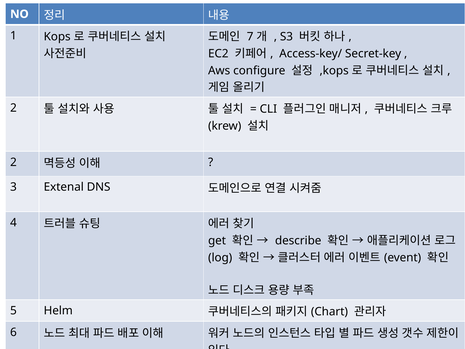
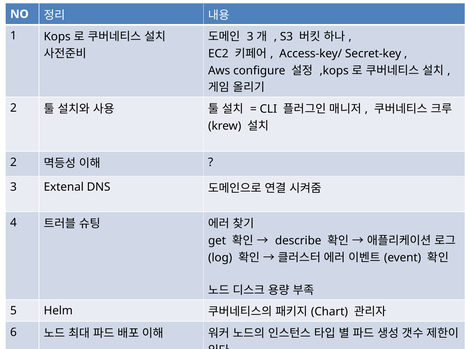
7: 7 -> 3 (250, 37)
